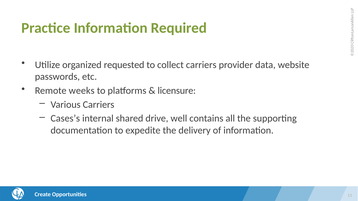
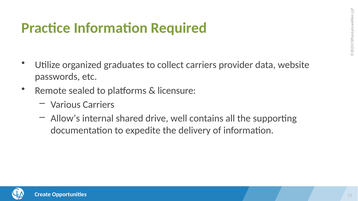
requested: requested -> graduates (124, 65)
weeks: weeks -> sealed (82, 91)
Cases’s: Cases’s -> Allow’s (65, 119)
